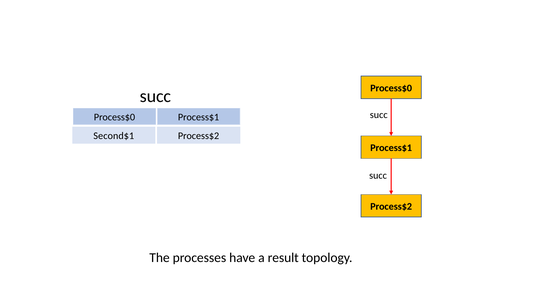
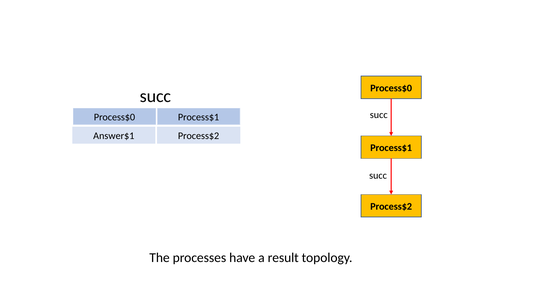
Second$1: Second$1 -> Answer$1 (114, 136)
